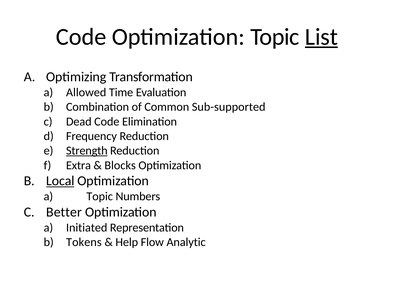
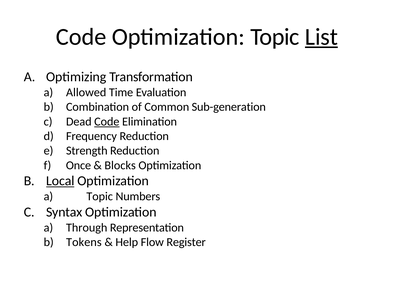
Sub-supported: Sub-supported -> Sub-generation (229, 107)
Code underline: none -> present (107, 121)
Strength underline: present -> none (87, 151)
Extra: Extra -> Once (78, 165)
Better: Better -> Syntax (64, 212)
Initiated: Initiated -> Through (87, 227)
Analytic: Analytic -> Register (186, 242)
